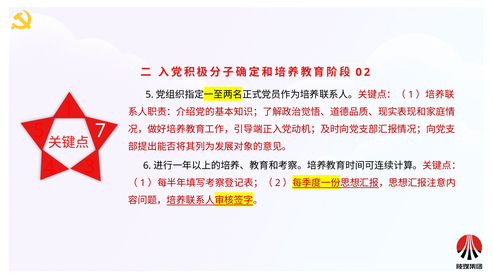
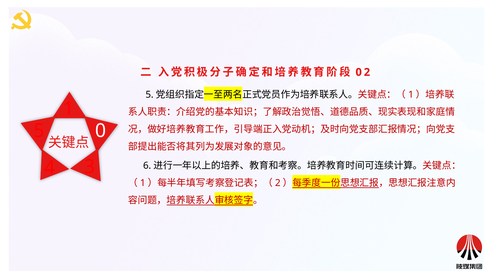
7: 7 -> 0 (101, 131)
